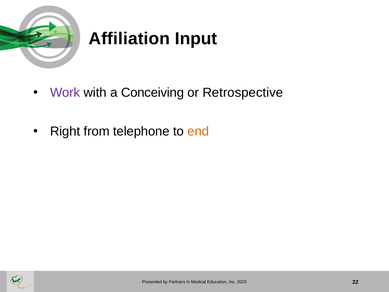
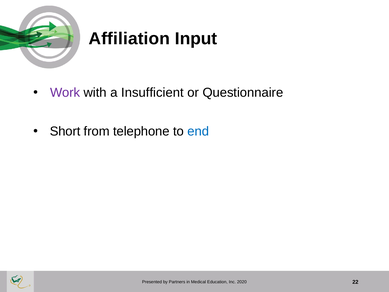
Conceiving: Conceiving -> Insufficient (152, 93)
Retrospective: Retrospective -> Questionnaire (243, 93)
Right: Right -> Short (65, 131)
end colour: orange -> blue (198, 131)
